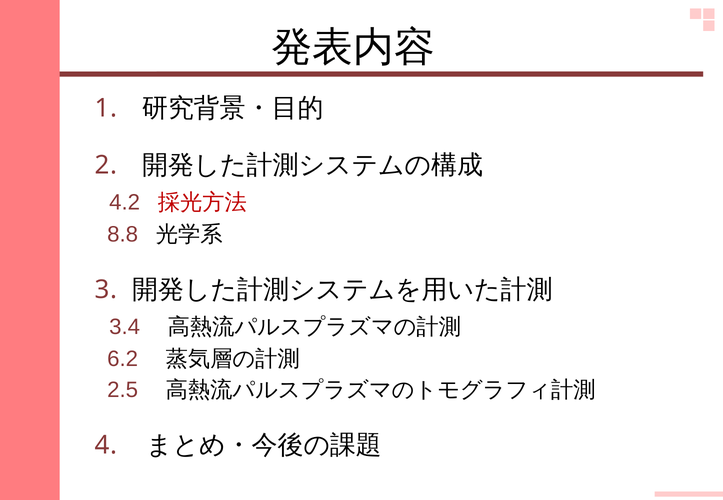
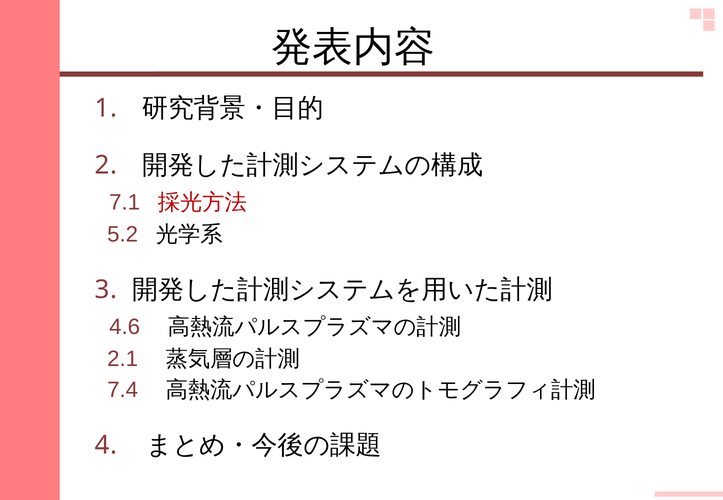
4.2: 4.2 -> 7.1 (125, 203)
8.8: 8.8 -> 5.2 (123, 235)
3.4: 3.4 -> 4.6 (125, 327)
6.2: 6.2 -> 2.1 (123, 359)
2.5: 2.5 -> 7.4 (123, 390)
